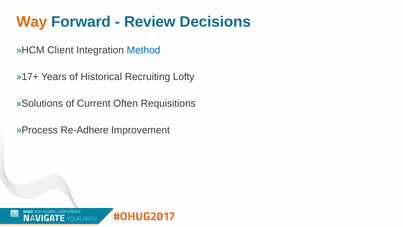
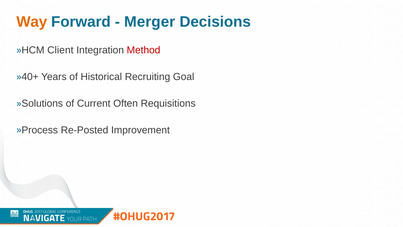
Review: Review -> Merger (150, 22)
Method colour: blue -> red (144, 50)
17+: 17+ -> 40+ (30, 77)
Lofty: Lofty -> Goal (184, 77)
Re-Adhere: Re-Adhere -> Re-Posted (85, 130)
